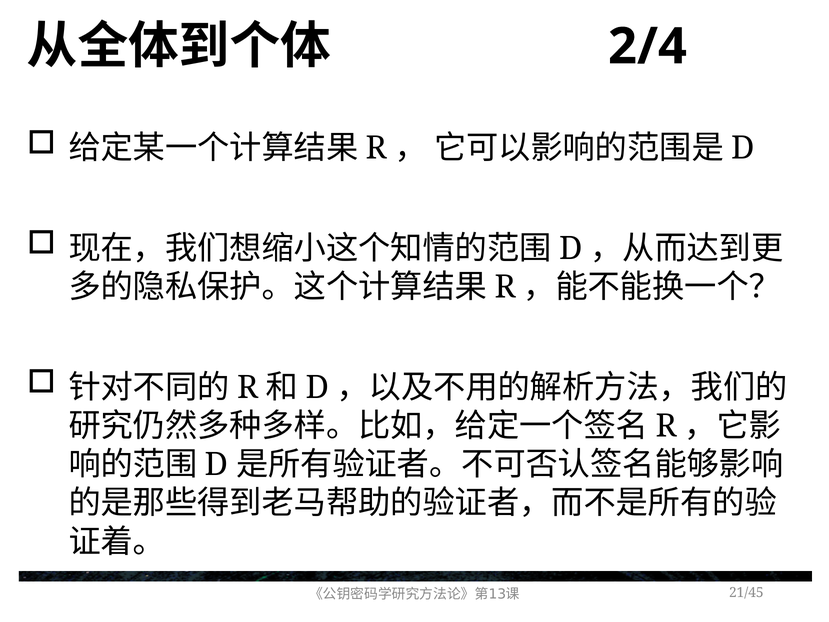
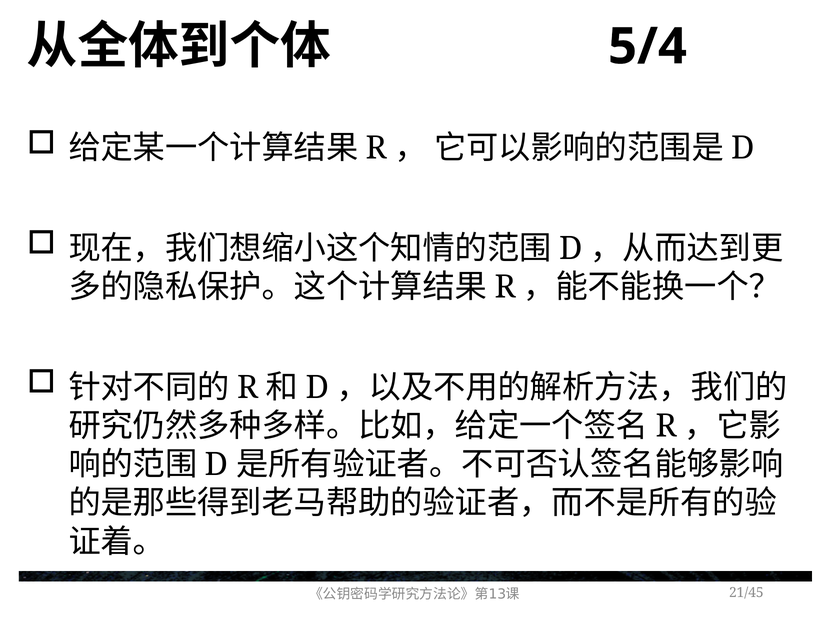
2/4: 2/4 -> 5/4 (648, 47)
